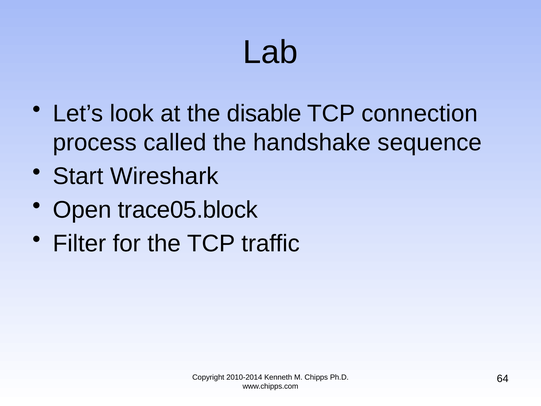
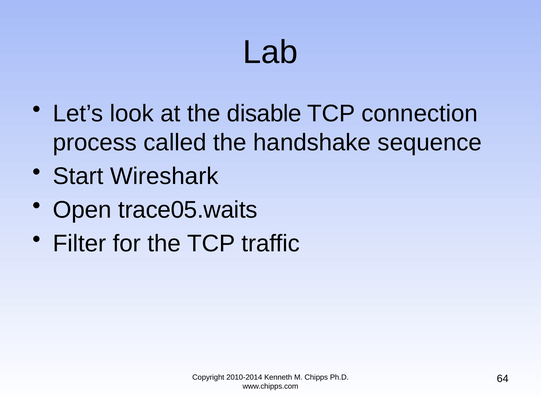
trace05.block: trace05.block -> trace05.waits (188, 210)
